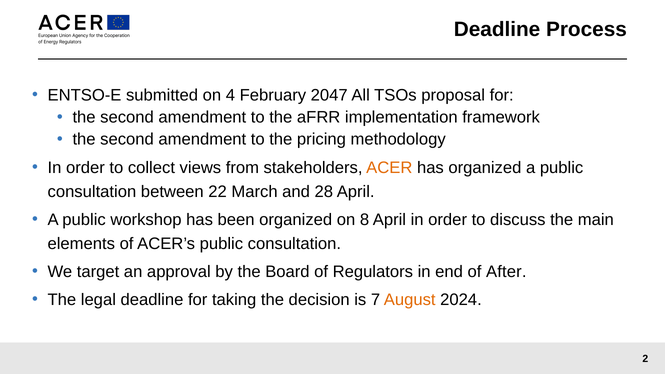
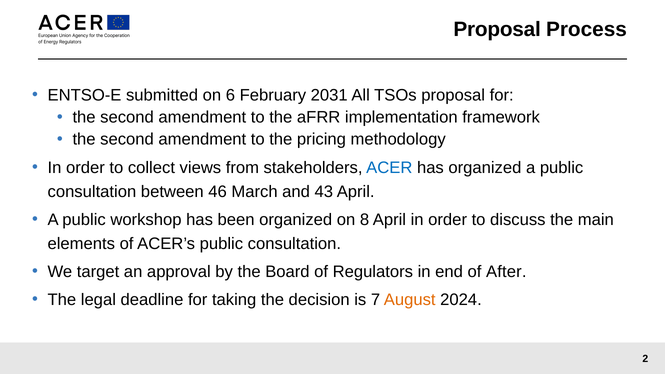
Deadline: Deadline -> Proposal (497, 29)
4: 4 -> 6 (230, 95)
2047: 2047 -> 2031 (329, 95)
ACER colour: orange -> blue (389, 168)
22: 22 -> 46 (218, 192)
28: 28 -> 43 (324, 192)
